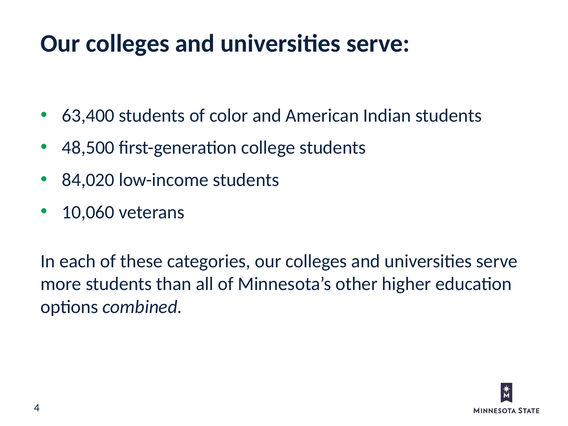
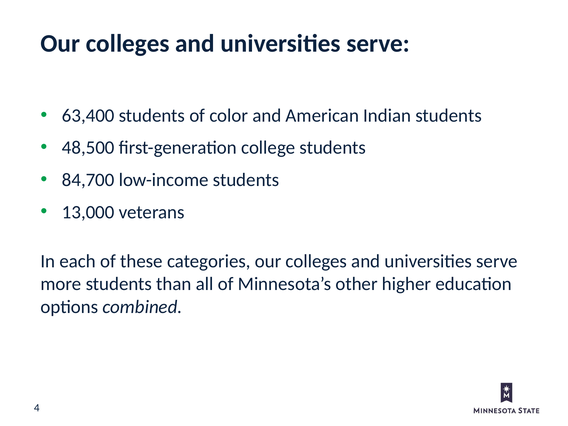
84,020: 84,020 -> 84,700 (88, 180)
10,060: 10,060 -> 13,000 (88, 212)
